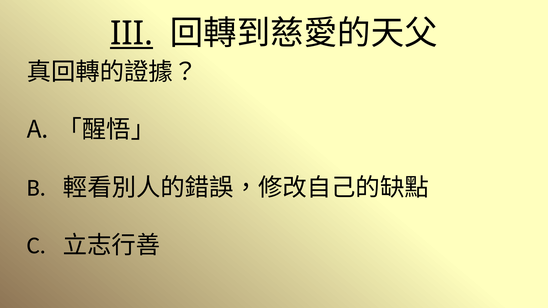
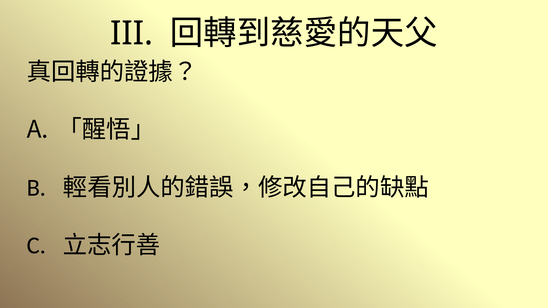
III underline: present -> none (132, 34)
